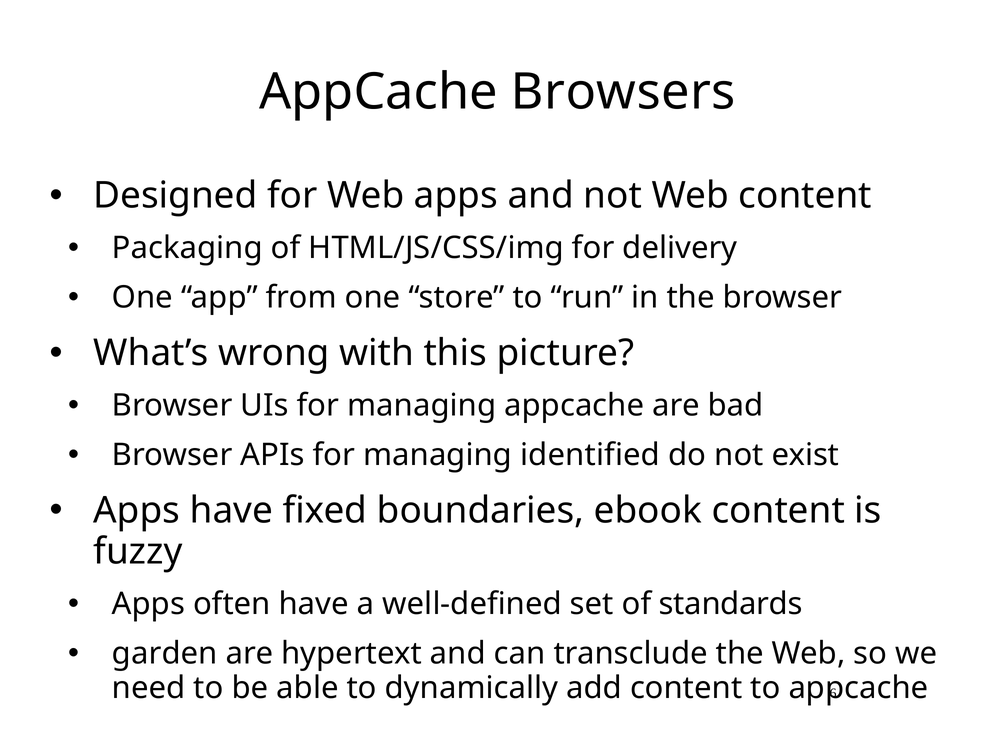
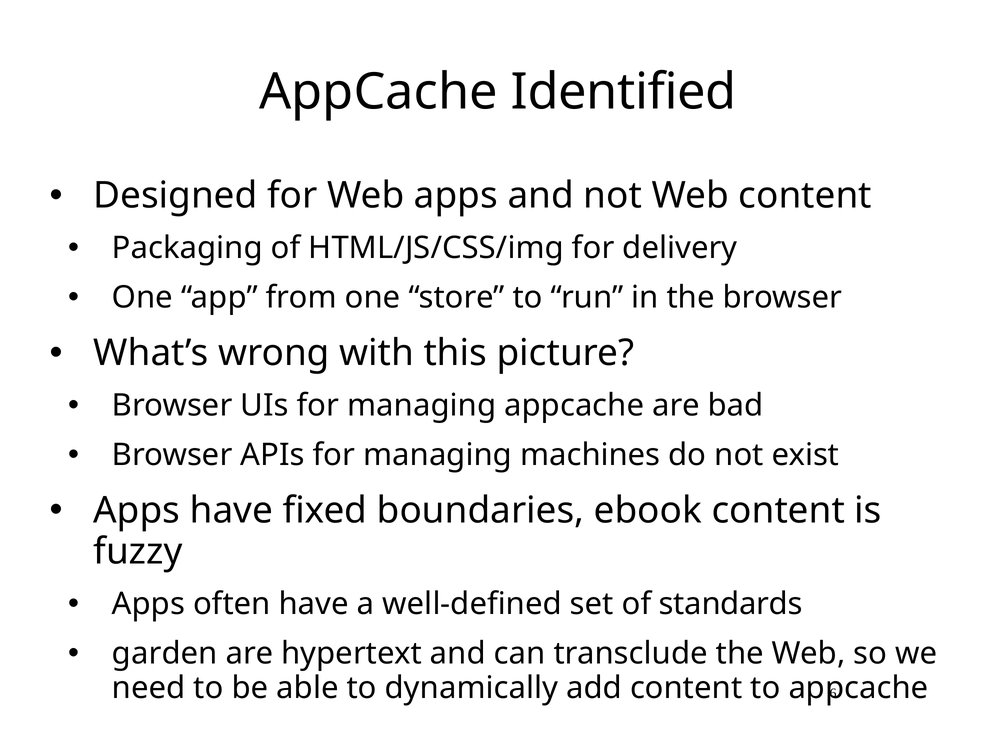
Browsers: Browsers -> Identified (624, 92)
identified: identified -> machines (590, 455)
